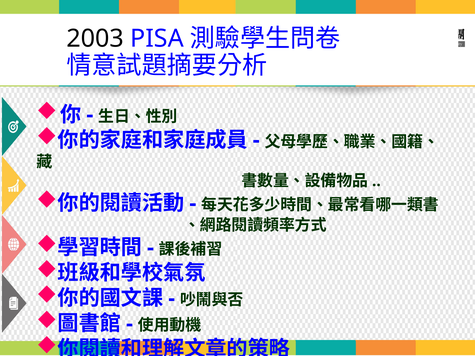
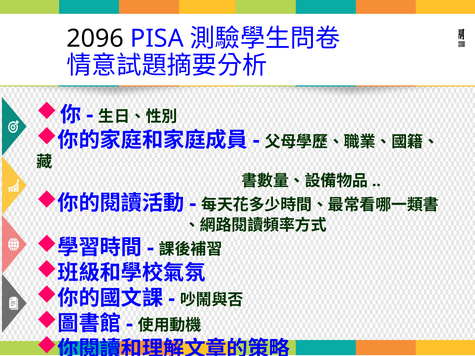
2003: 2003 -> 2096 (95, 39)
